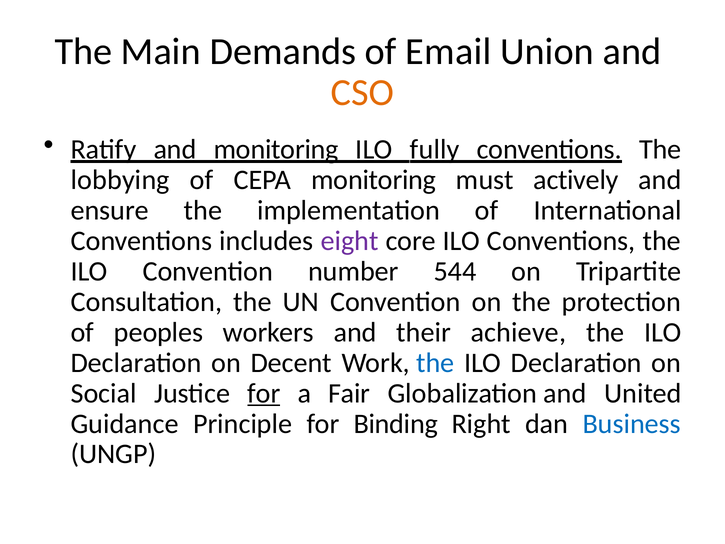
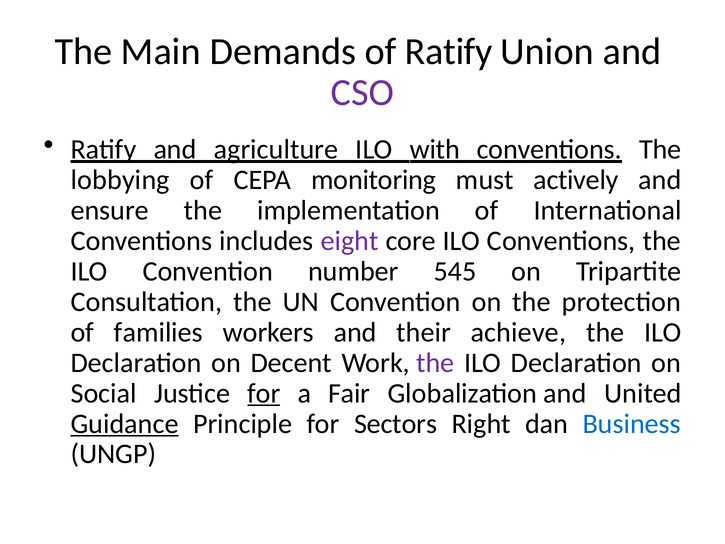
of Email: Email -> Ratify (449, 51)
CSO colour: orange -> purple (362, 93)
and monitoring: monitoring -> agriculture (276, 149)
fully: fully -> with (435, 149)
544: 544 -> 545 (455, 271)
peoples: peoples -> families (158, 332)
the colour: blue -> purple (435, 363)
Guidance underline: none -> present (125, 423)
Binding: Binding -> Sectors (396, 423)
